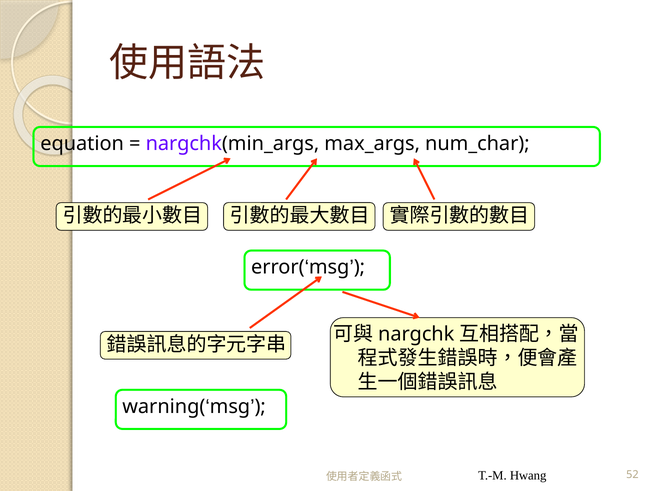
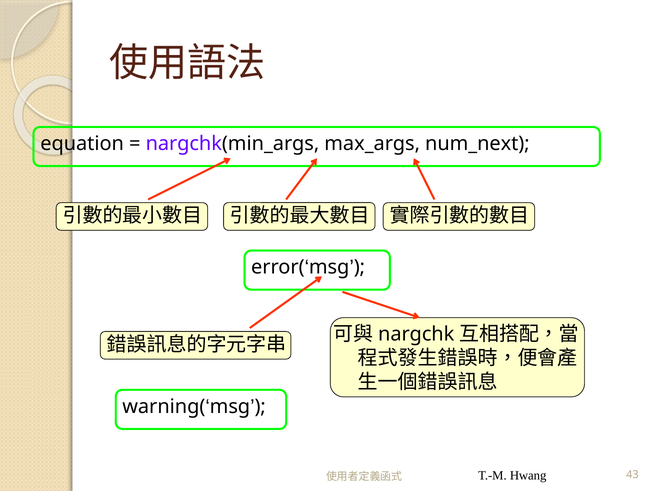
num_char: num_char -> num_next (477, 143)
52: 52 -> 43 (632, 474)
